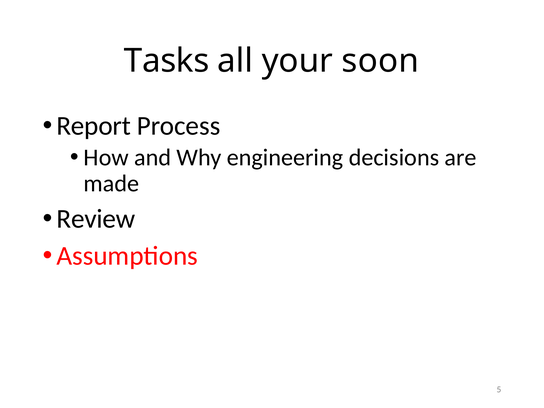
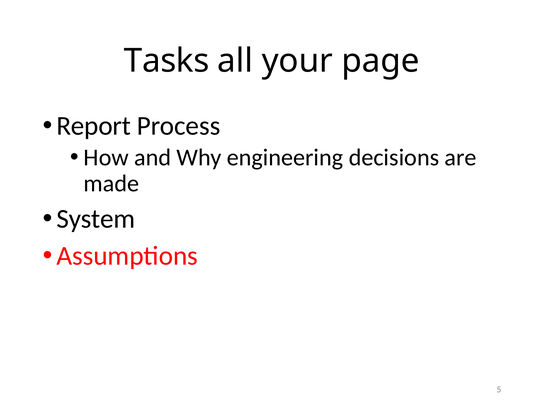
soon: soon -> page (381, 61)
Review: Review -> System (96, 219)
